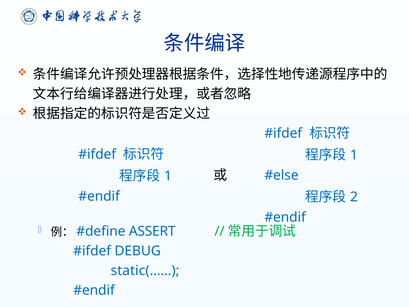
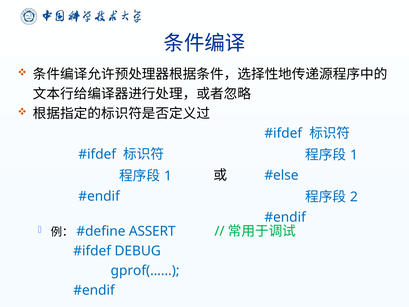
static(……: static(…… -> gprof(…… (145, 271)
